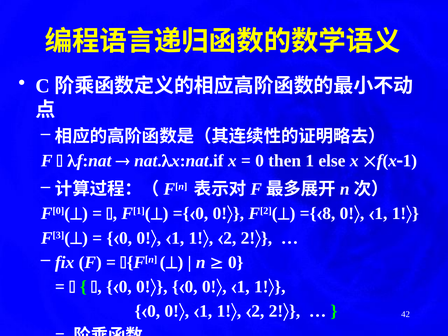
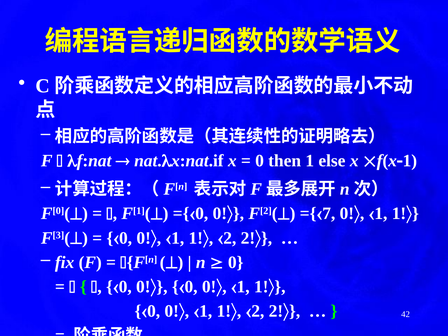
8: 8 -> 7 (329, 214)
